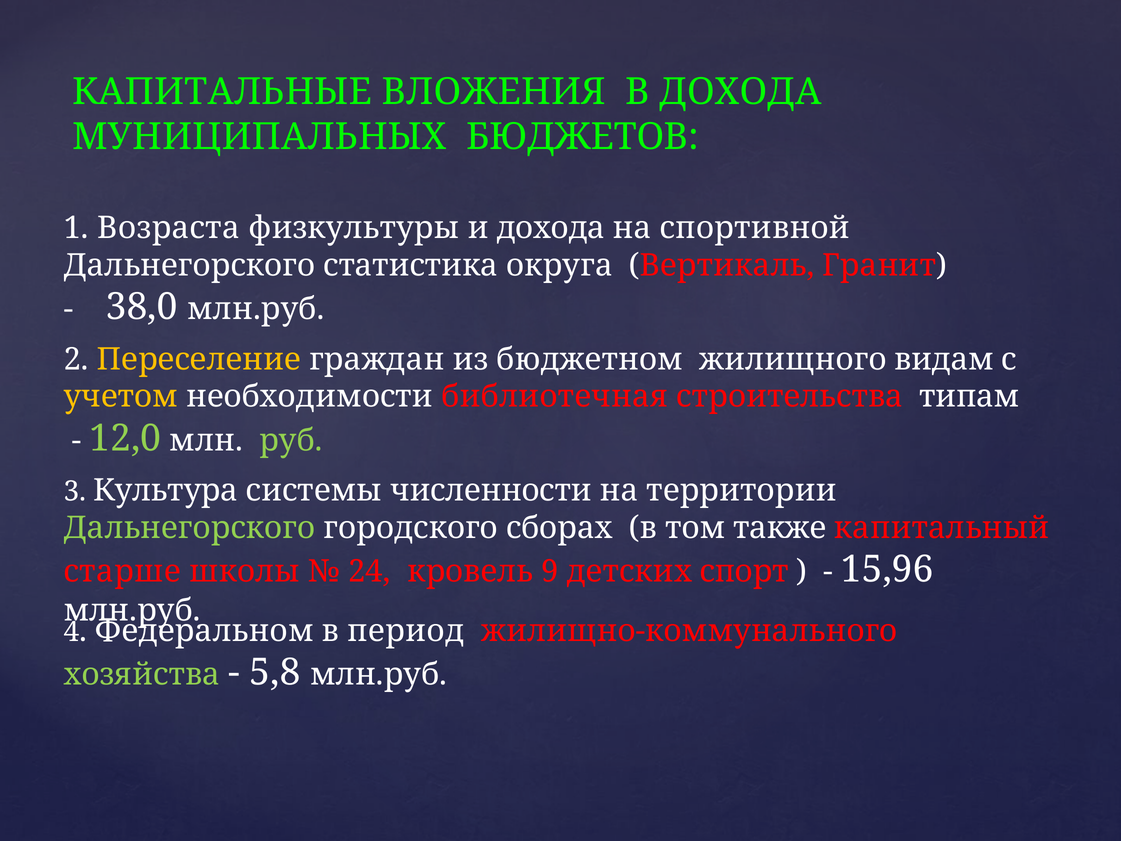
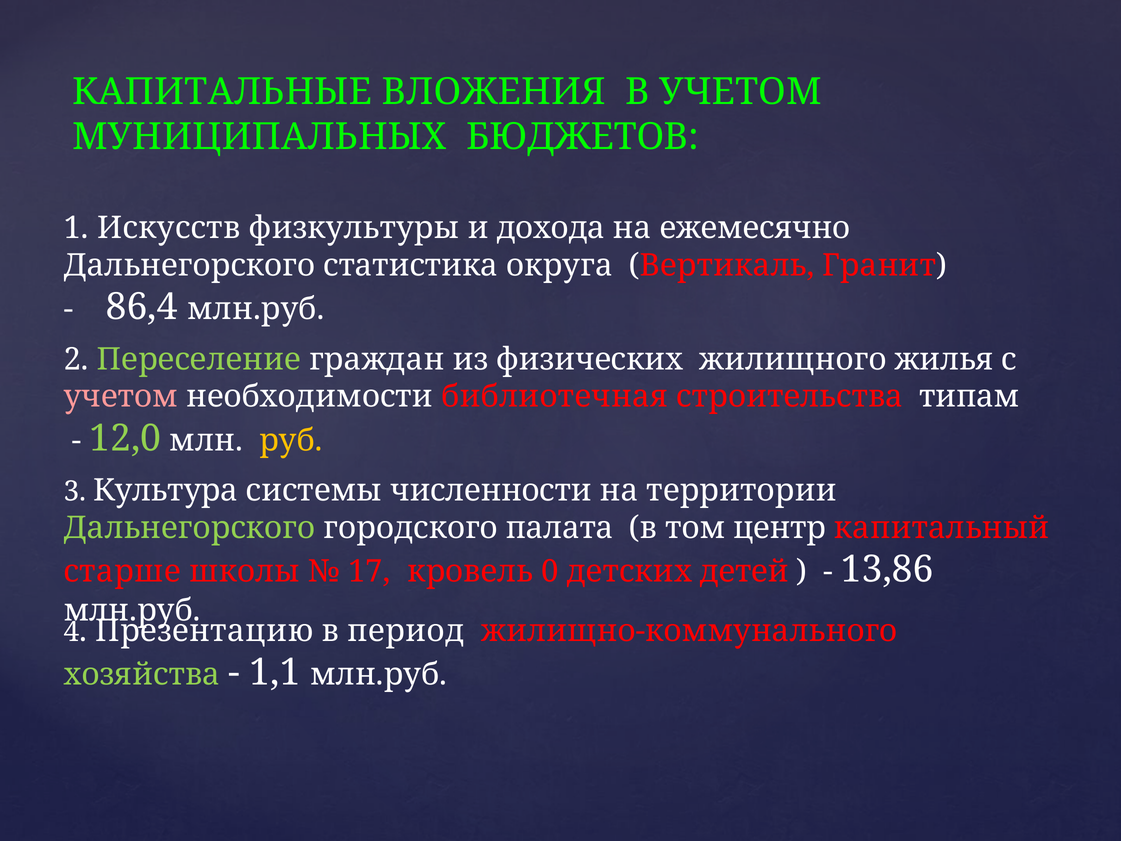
В ДОХОДА: ДОХОДА -> УЧЕТОМ (741, 92)
Возраста: Возраста -> Искусств (169, 228)
спортивной: спортивной -> ежемесячно (755, 228)
38,0: 38,0 -> 86,4 (142, 307)
Переселение colour: yellow -> light green (199, 359)
бюджетном: бюджетном -> физических (590, 359)
видам: видам -> жилья (944, 359)
учетом colour: yellow -> pink (121, 397)
руб colour: light green -> yellow (291, 440)
сборах: сборах -> палата (560, 528)
также: также -> центр (780, 528)
24: 24 -> 17 (369, 572)
9: 9 -> 0 (550, 572)
спорт: спорт -> детей (744, 572)
15,96: 15,96 -> 13,86 (887, 569)
Федеральном: Федеральном -> Презентацию (204, 631)
5,8: 5,8 -> 1,1 (275, 672)
